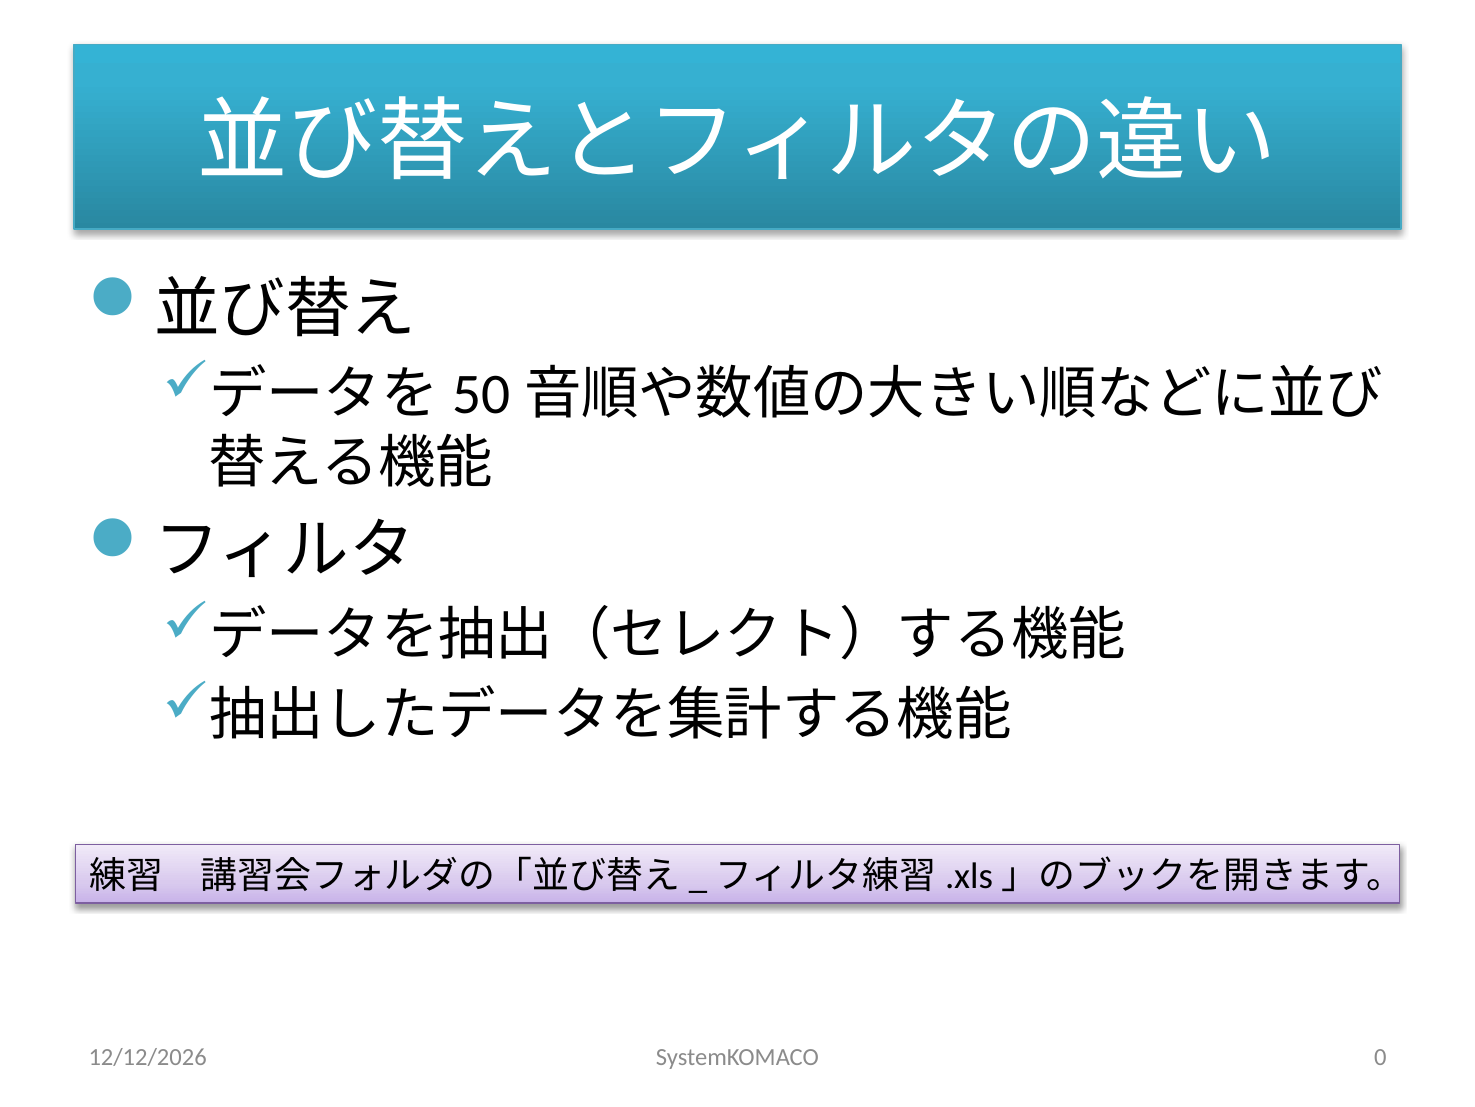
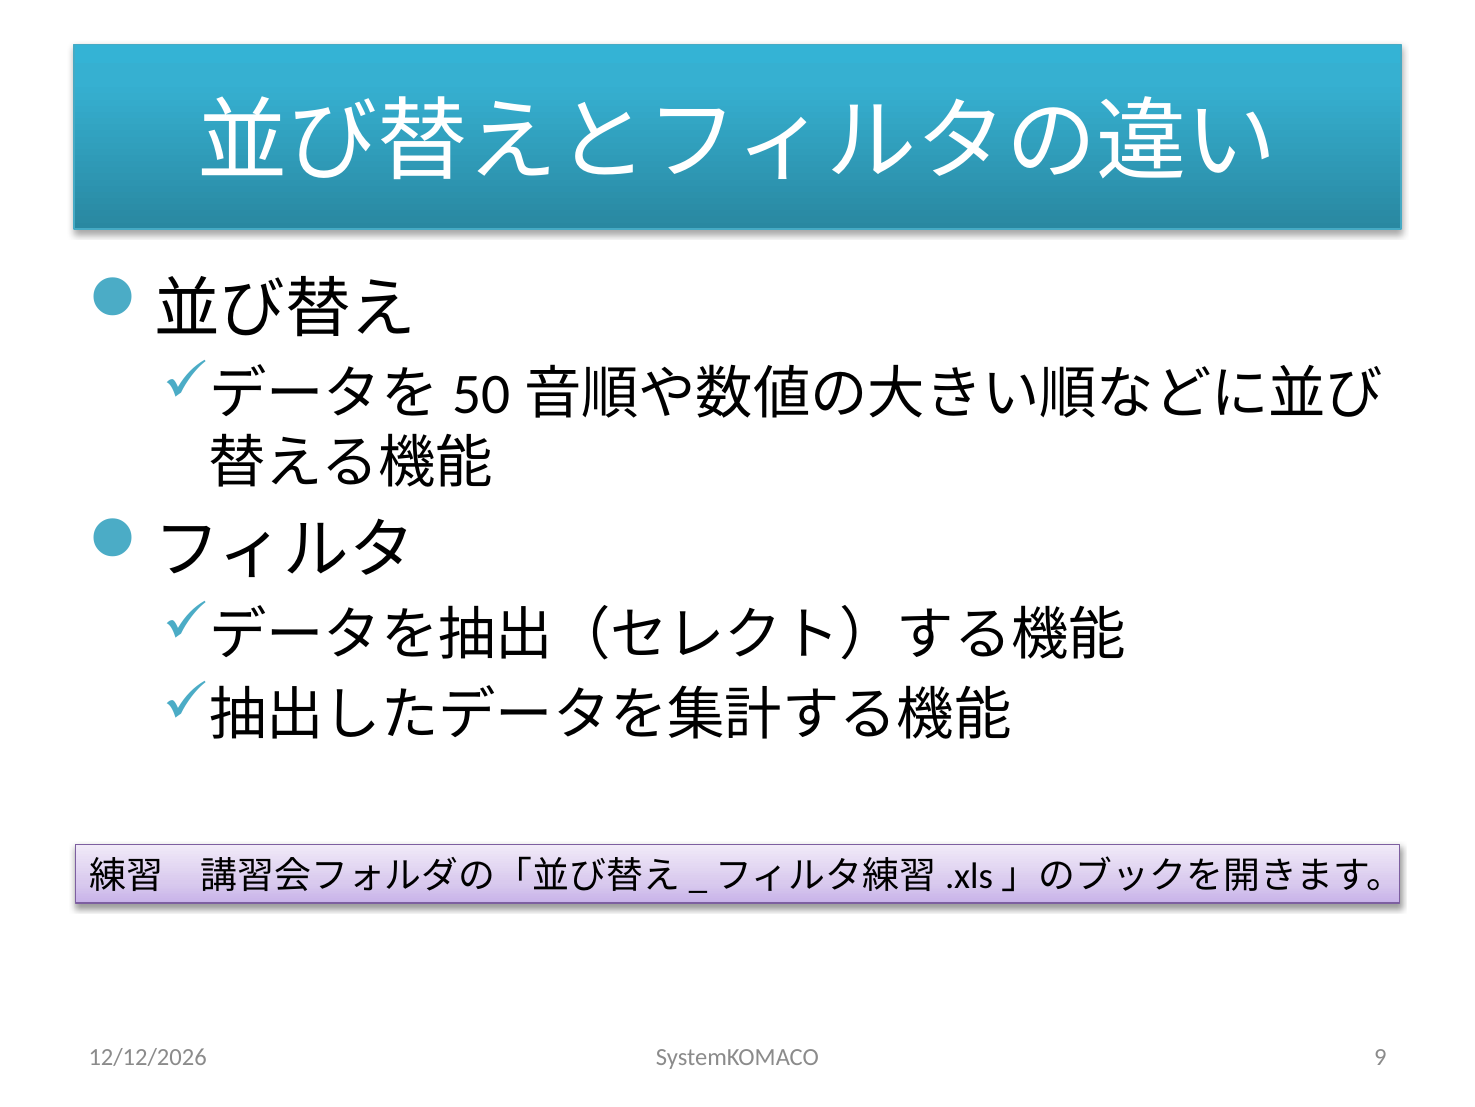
0: 0 -> 9 (1380, 1056)
